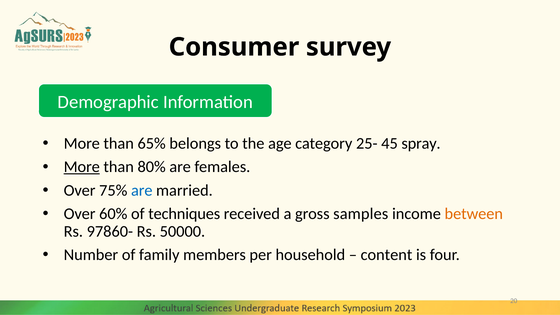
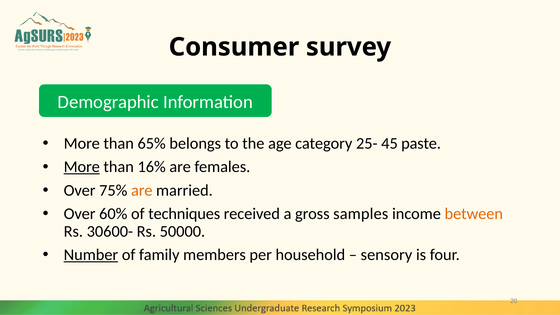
spray: spray -> paste (421, 143)
80%: 80% -> 16% (152, 167)
are colour: blue -> orange (142, 190)
97860-: 97860- -> 30600- (110, 231)
Number underline: none -> present (91, 255)
content: content -> sensory (386, 255)
